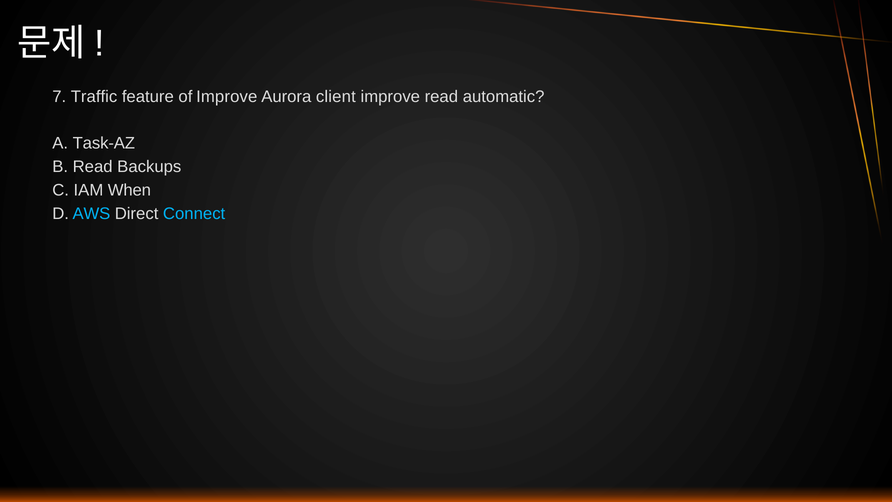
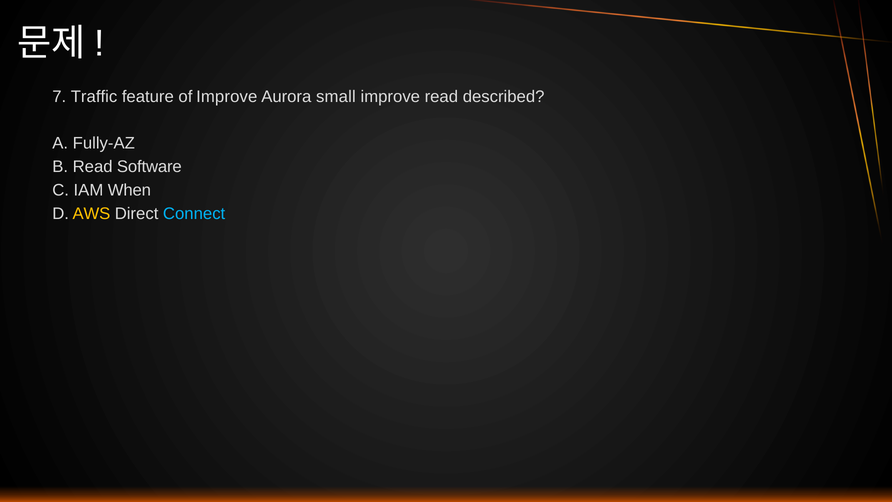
client: client -> small (336, 96)
automatic: automatic -> described (504, 96)
Task-AZ: Task-AZ -> Fully-AZ (104, 143)
Backups: Backups -> Software (149, 167)
AWS colour: light blue -> yellow (91, 214)
